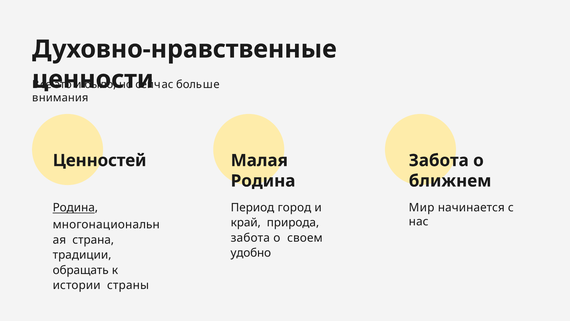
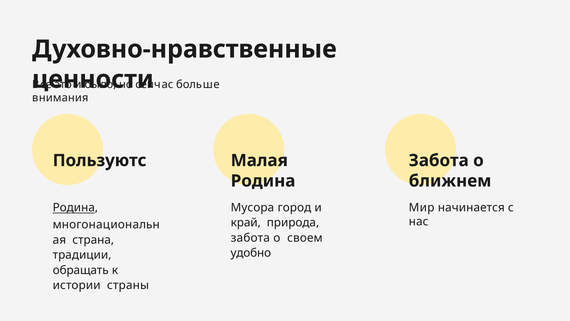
Ценностей: Ценностей -> Пользуютс (100, 160)
Период: Период -> Мусора (252, 207)
